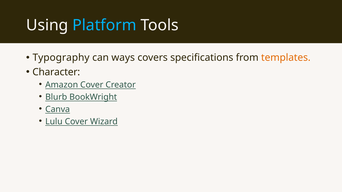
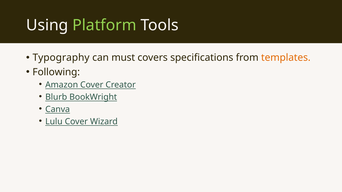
Platform colour: light blue -> light green (104, 25)
ways: ways -> must (123, 58)
Character: Character -> Following (56, 72)
